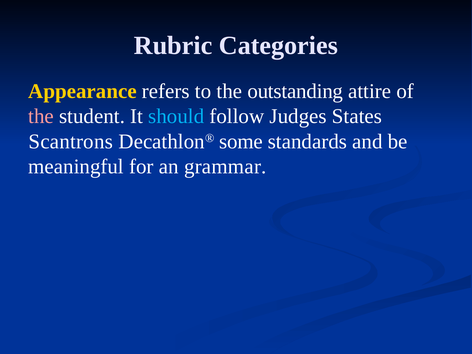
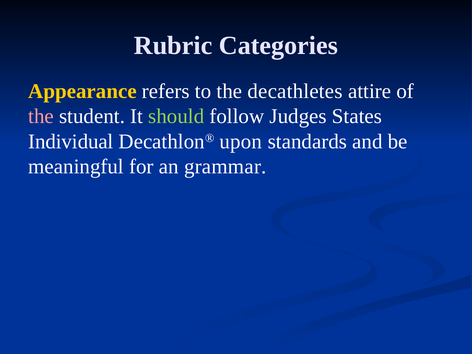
outstanding: outstanding -> decathletes (295, 91)
should colour: light blue -> light green (176, 116)
Scantrons: Scantrons -> Individual (71, 142)
some: some -> upon (241, 142)
